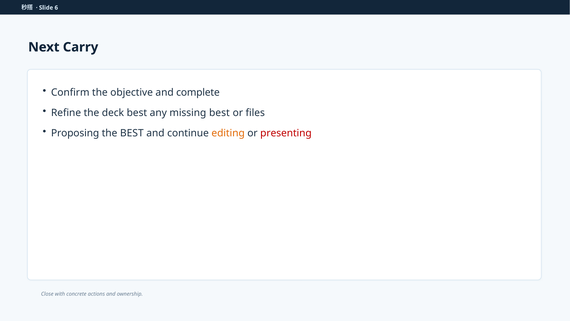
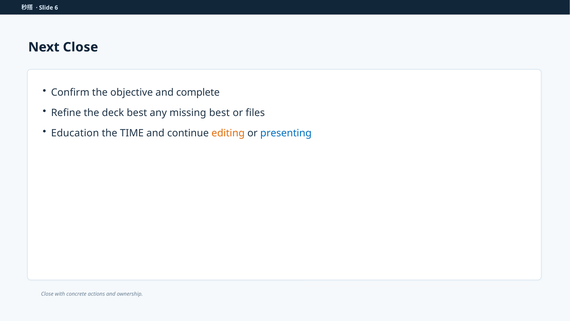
Next Carry: Carry -> Close (80, 47)
Proposing: Proposing -> Education (75, 133)
the BEST: BEST -> TIME (132, 133)
presenting colour: red -> blue (286, 133)
